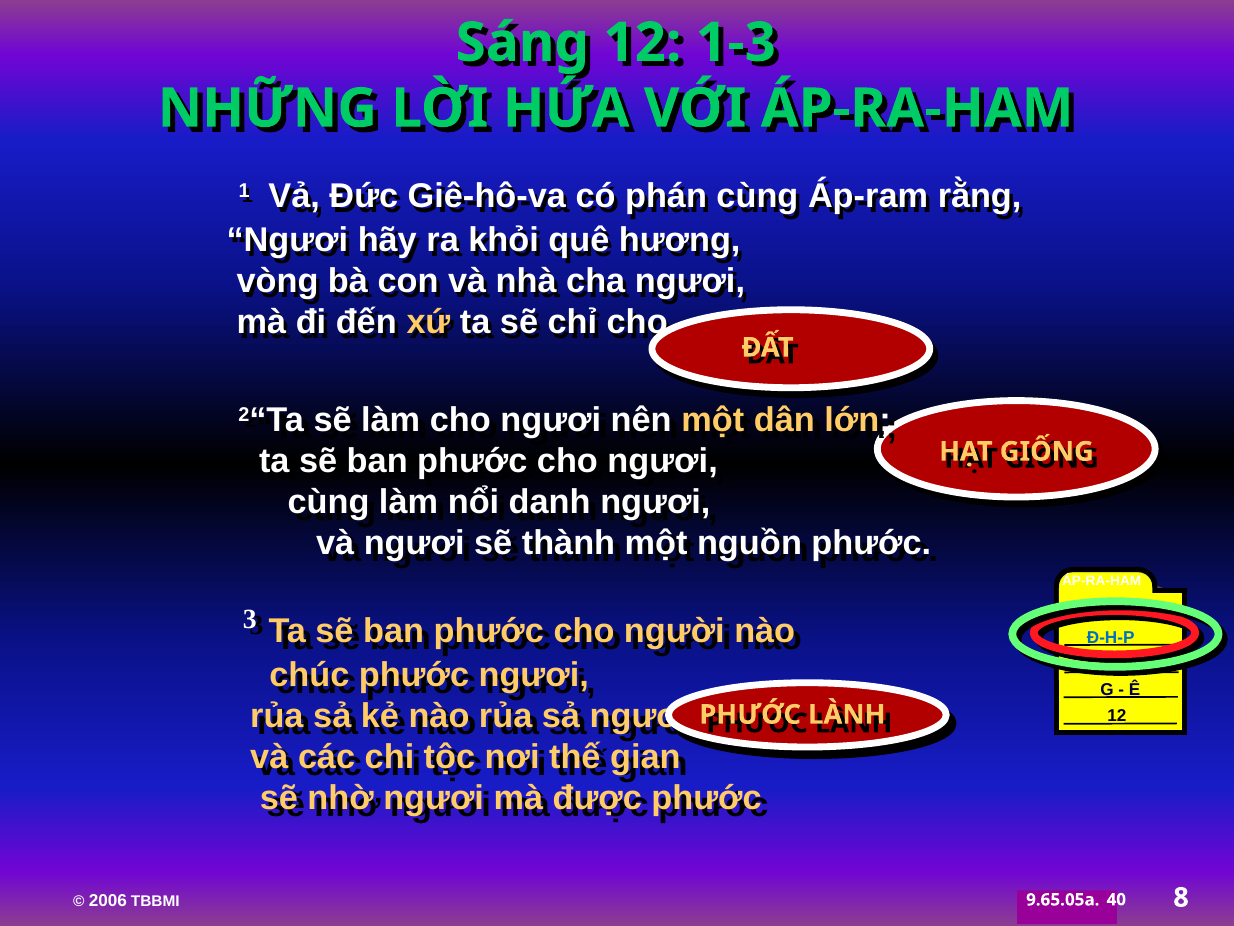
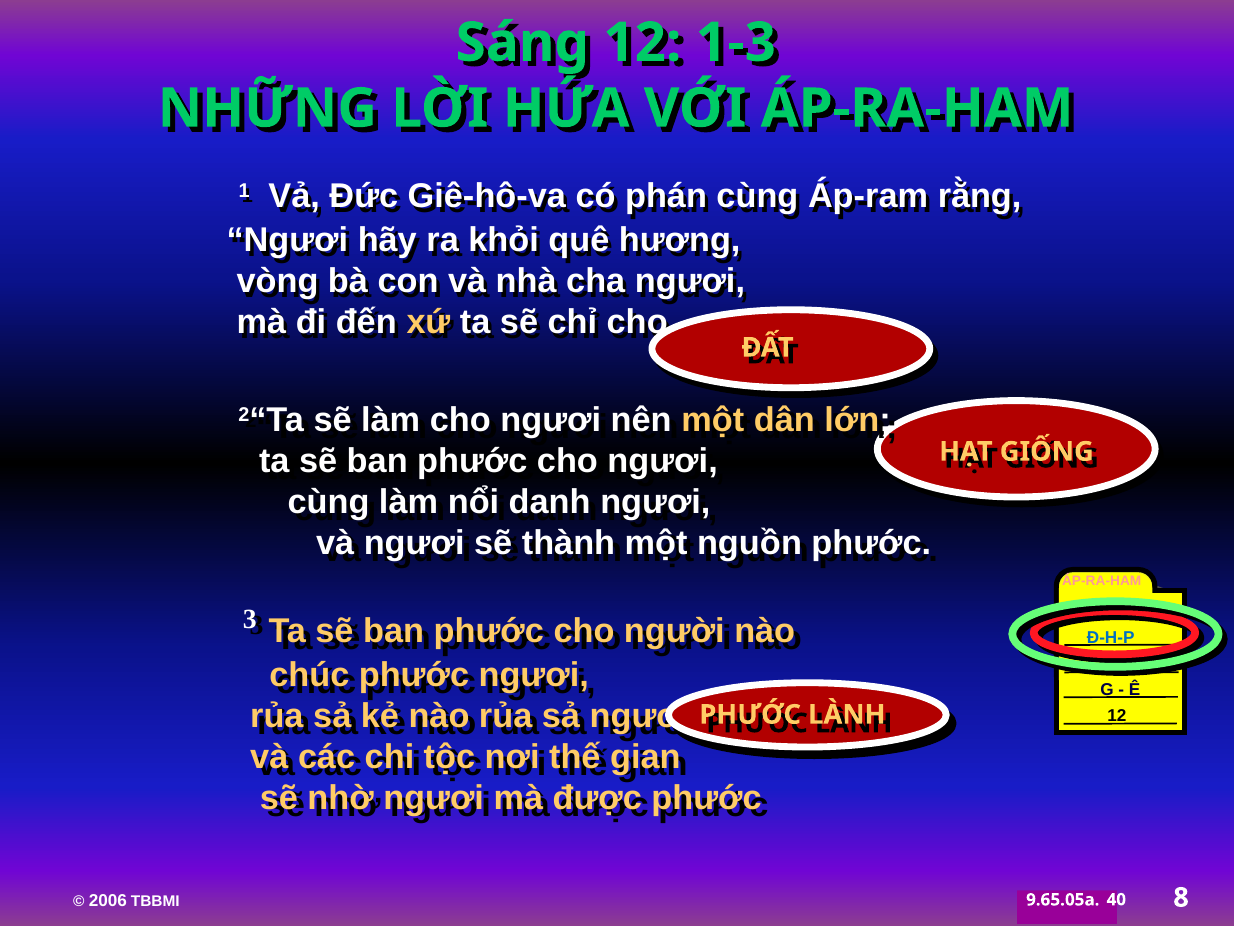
ÁP-RA-HAM colour: white -> pink (1102, 581)
